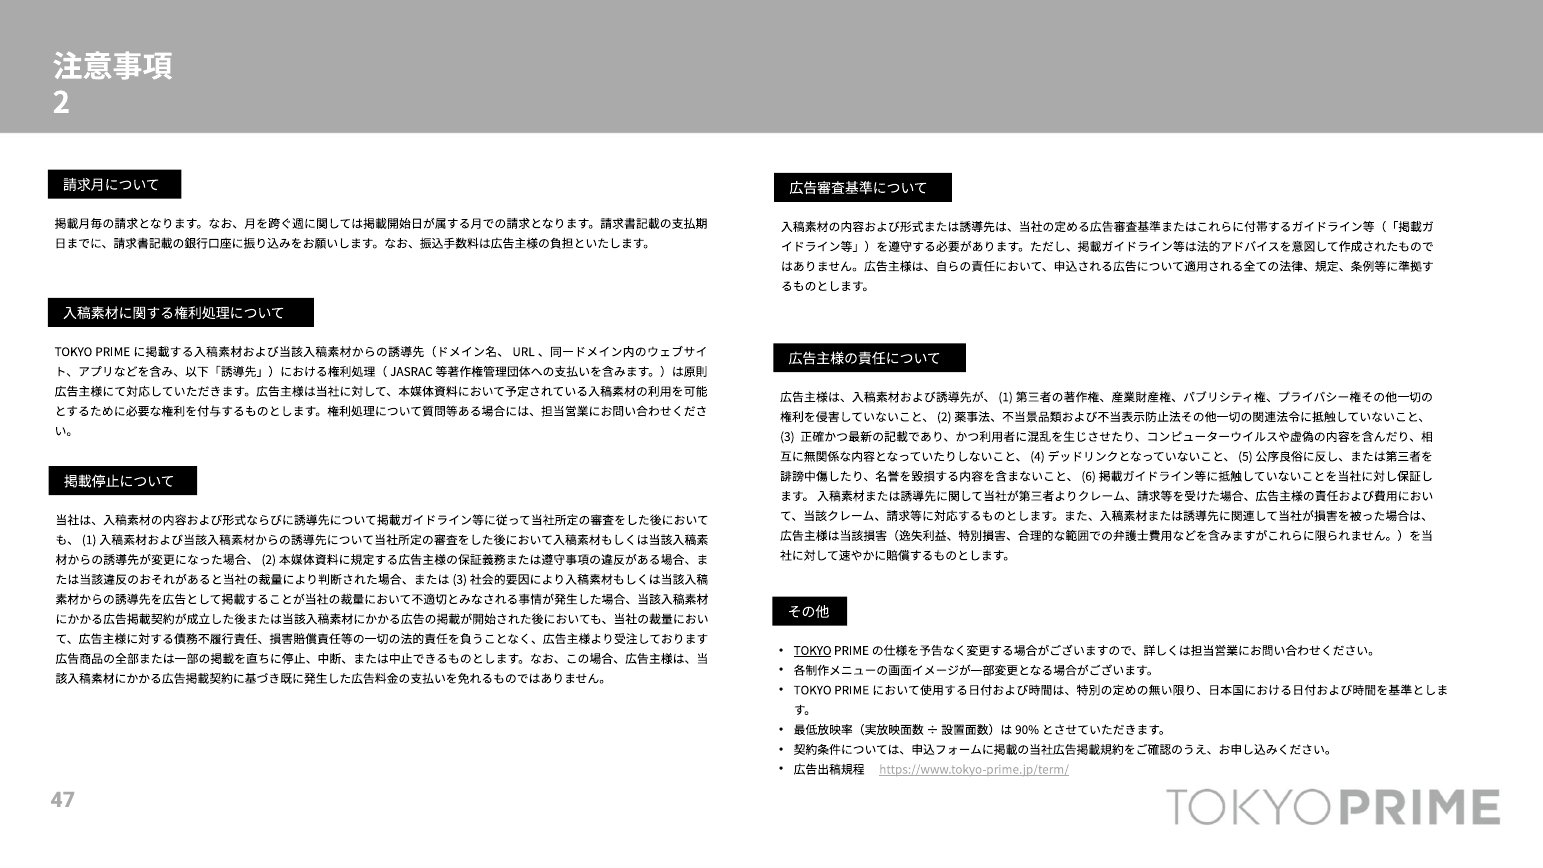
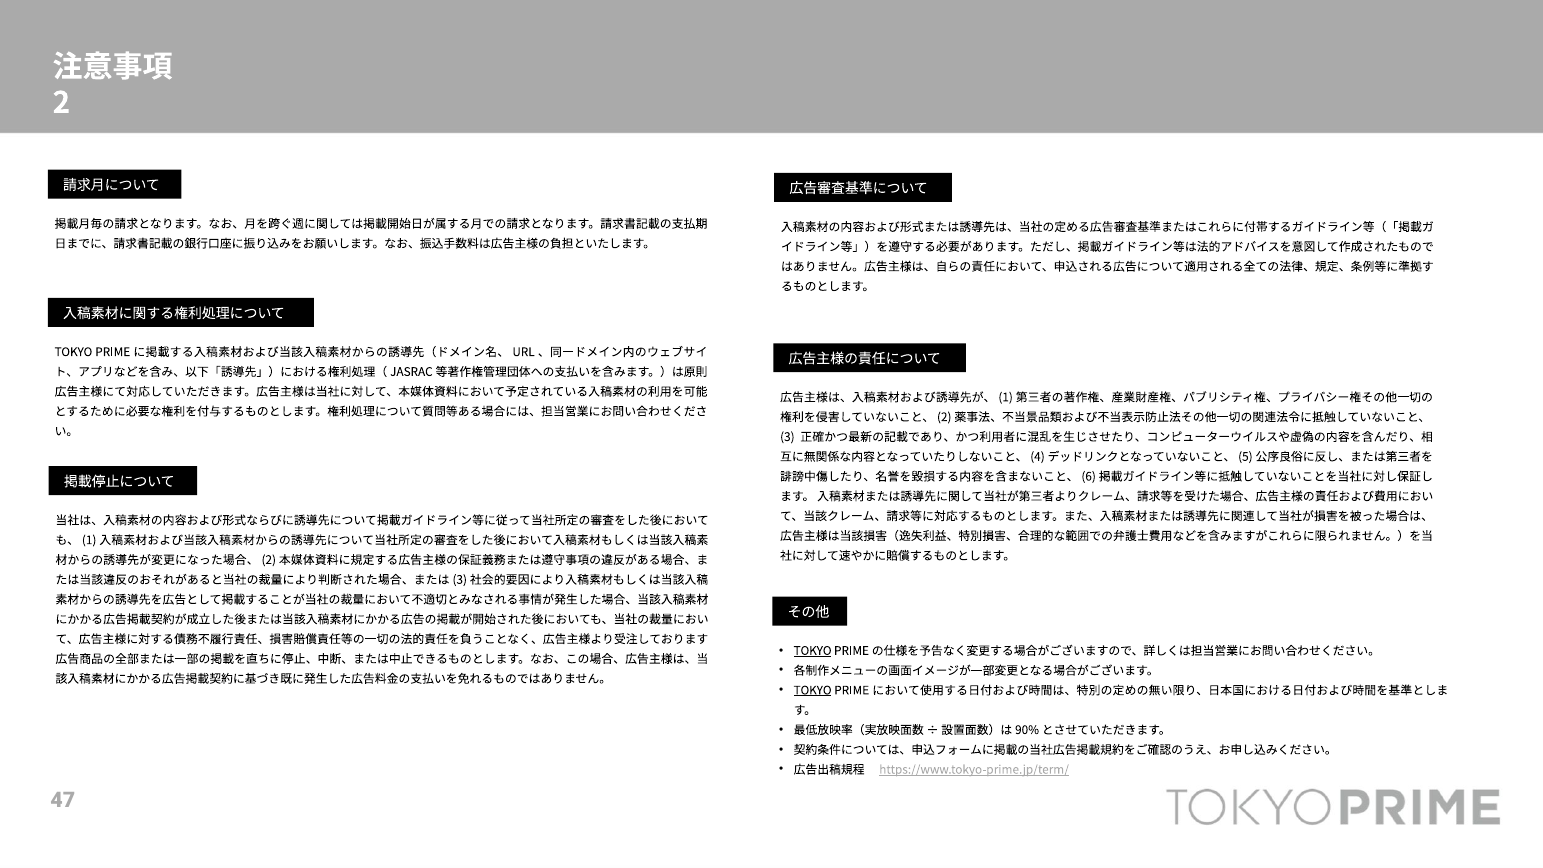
TOKYO underline: none -> present (813, 691)
